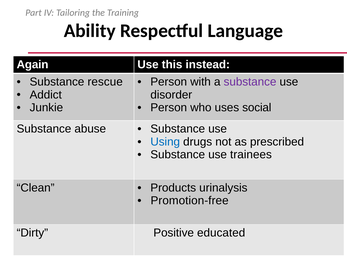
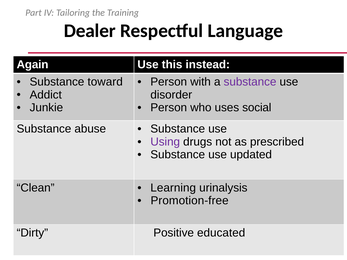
Ability: Ability -> Dealer (90, 31)
rescue: rescue -> toward (105, 82)
Using colour: blue -> purple (165, 142)
trainees: trainees -> updated (251, 155)
Products: Products -> Learning (173, 188)
